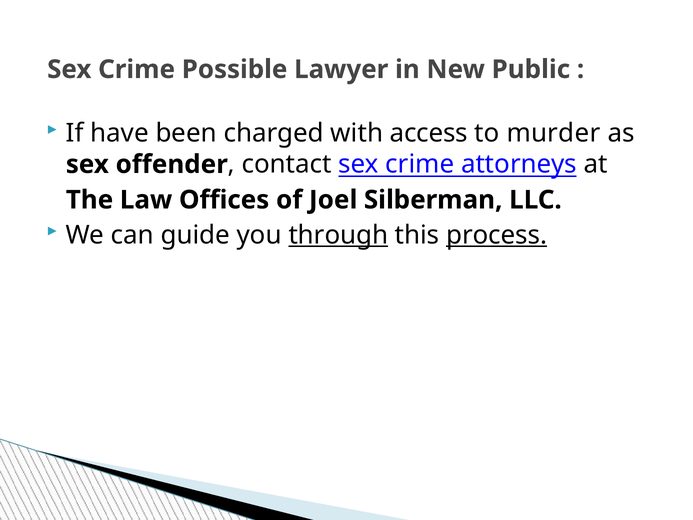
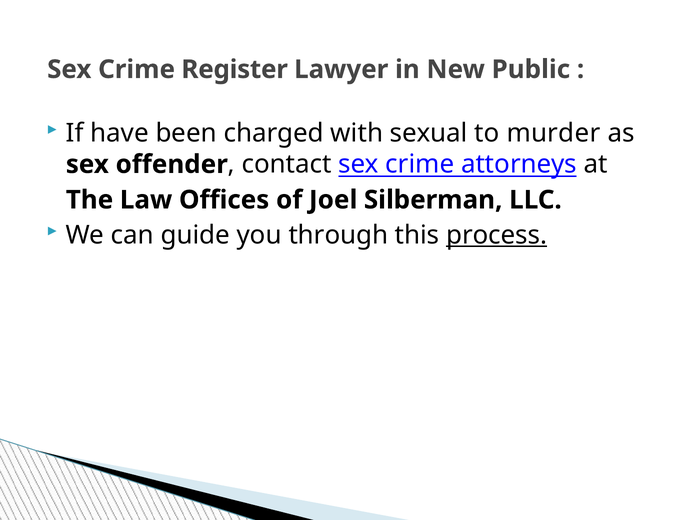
Possible: Possible -> Register (235, 69)
access: access -> sexual (429, 133)
through underline: present -> none (338, 235)
